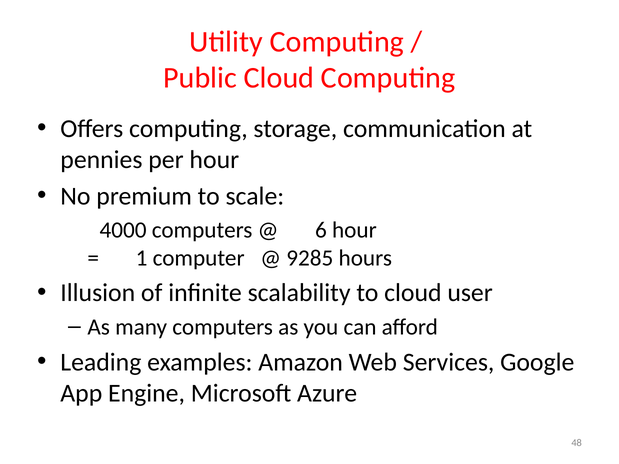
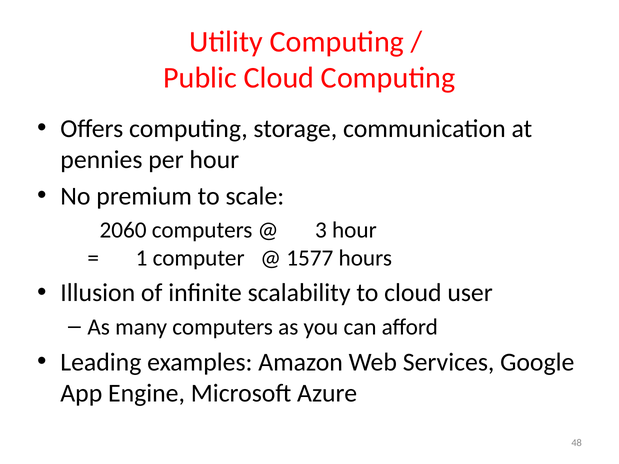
4000: 4000 -> 2060 (123, 230)
6: 6 -> 3 (321, 230)
9285: 9285 -> 1577 (310, 258)
